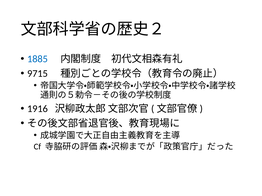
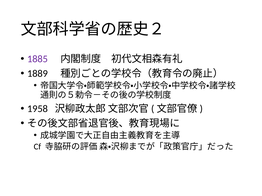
1885 colour: blue -> purple (37, 59)
9715: 9715 -> 1889 (37, 74)
1916: 1916 -> 1958 (37, 109)
